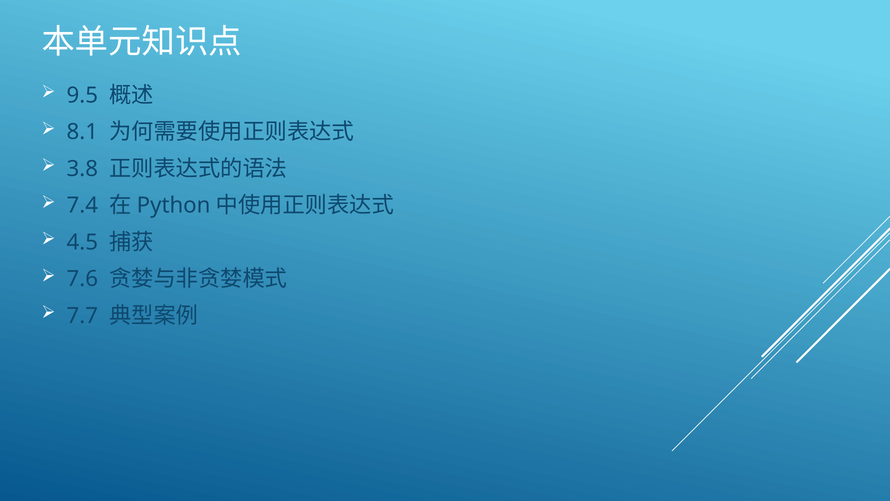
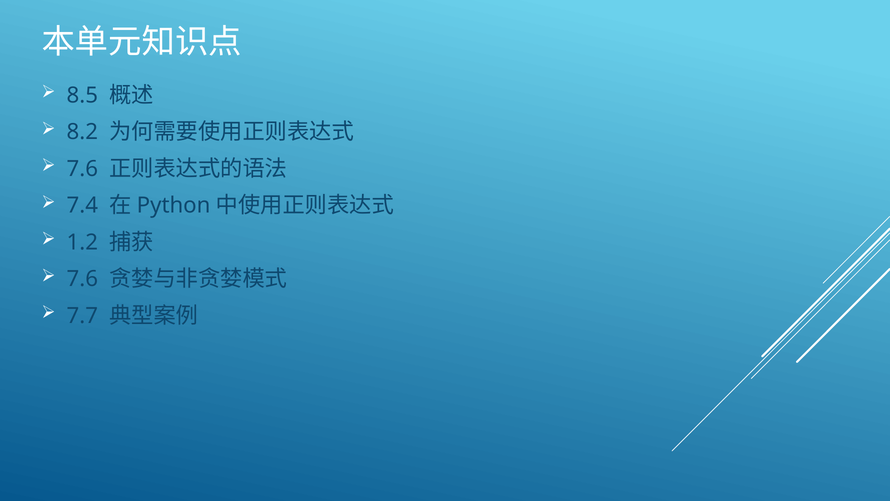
9.5: 9.5 -> 8.5 (82, 95)
8.1: 8.1 -> 8.2 (82, 132)
3.8: 3.8 -> 7.6 (82, 169)
4.5: 4.5 -> 1.2 (82, 242)
